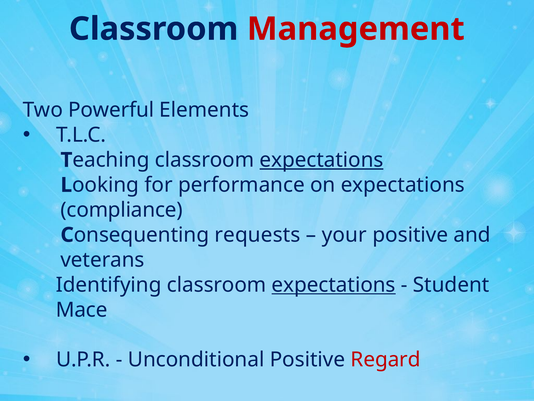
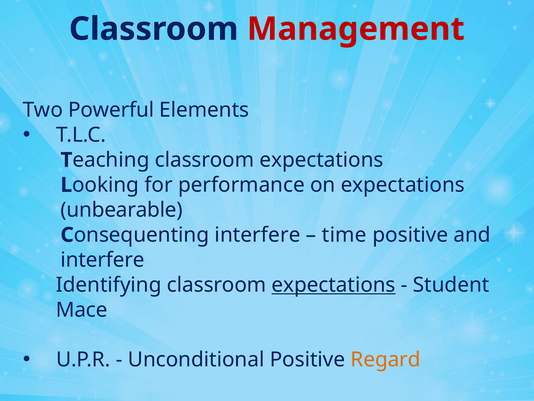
expectations underline: present -> none (322, 160)
compliance: compliance -> unbearable (122, 210)
requests: requests -> interfere (257, 235)
your: your -> time (344, 235)
veterans: veterans -> interfere (103, 260)
Regard colour: red -> orange (386, 359)
